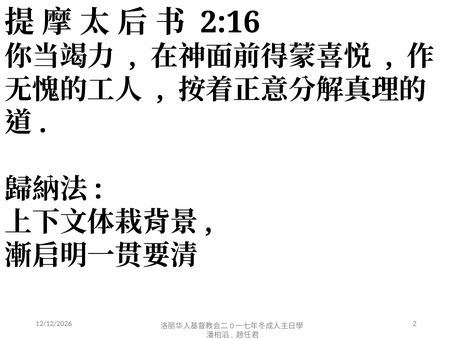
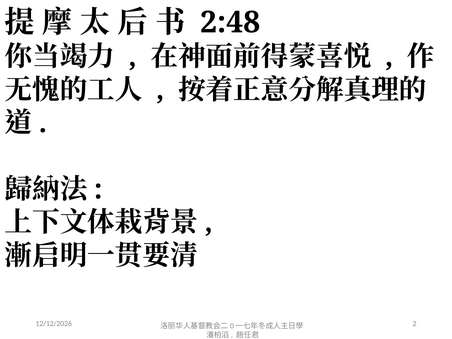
2:16: 2:16 -> 2:48 (230, 22)
